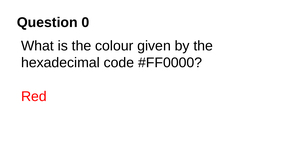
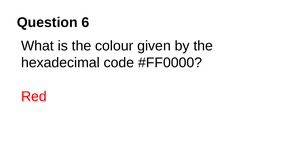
0: 0 -> 6 (85, 22)
